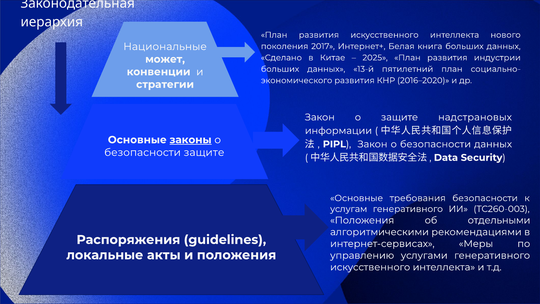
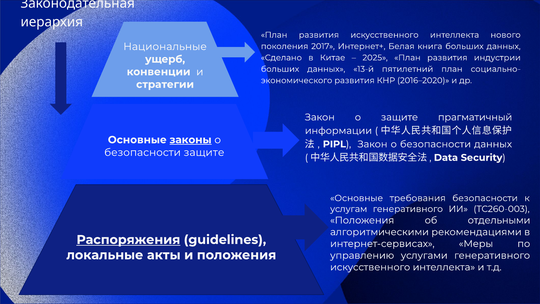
может: может -> ущерб (165, 59)
надстрановых: надстрановых -> прагматичный (475, 117)
Распоряжения underline: none -> present (128, 240)
